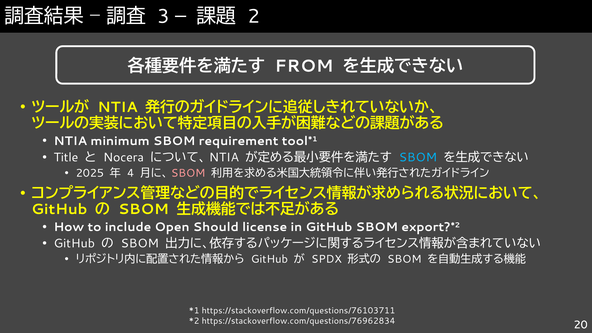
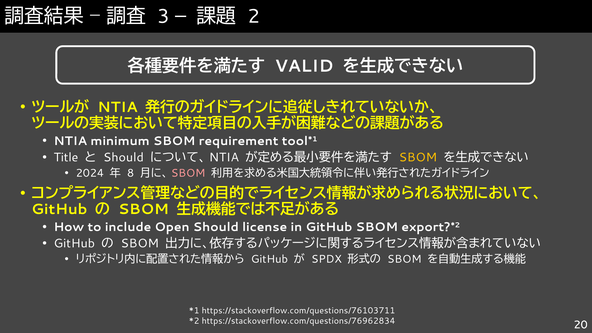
FROM: FROM -> VALID (304, 66)
Nocera: Nocera -> Should (123, 157)
SBOM colour: light blue -> yellow (418, 157)
2025: 2025 -> 2024 (90, 173)
4: 4 -> 8 (131, 173)
